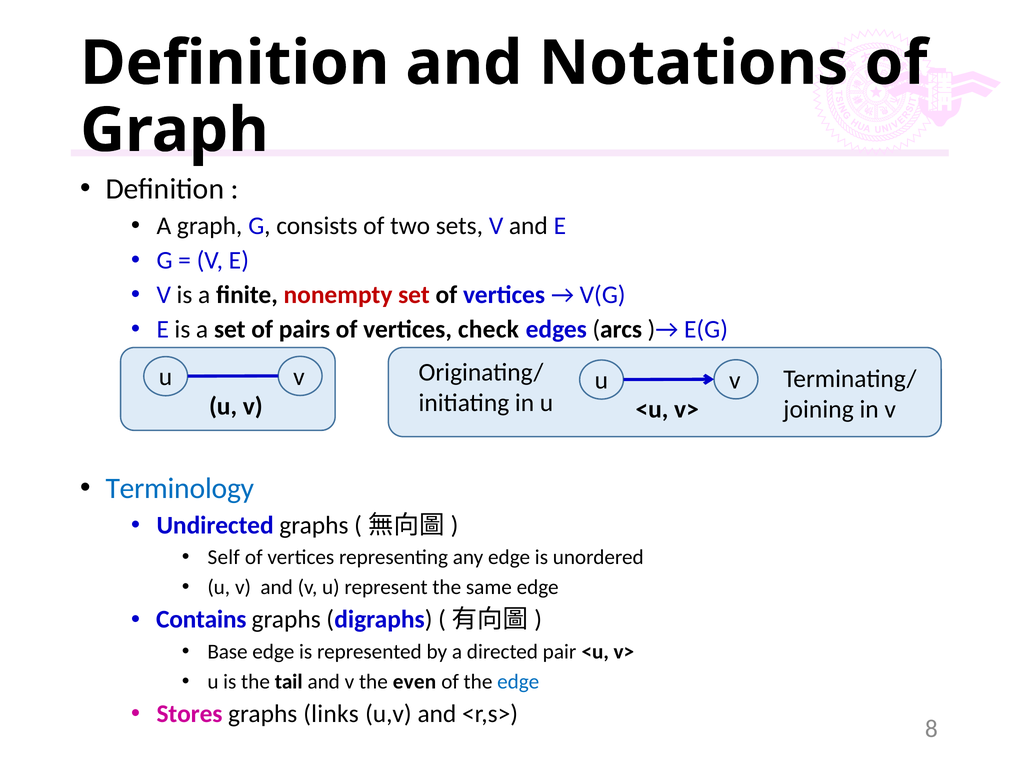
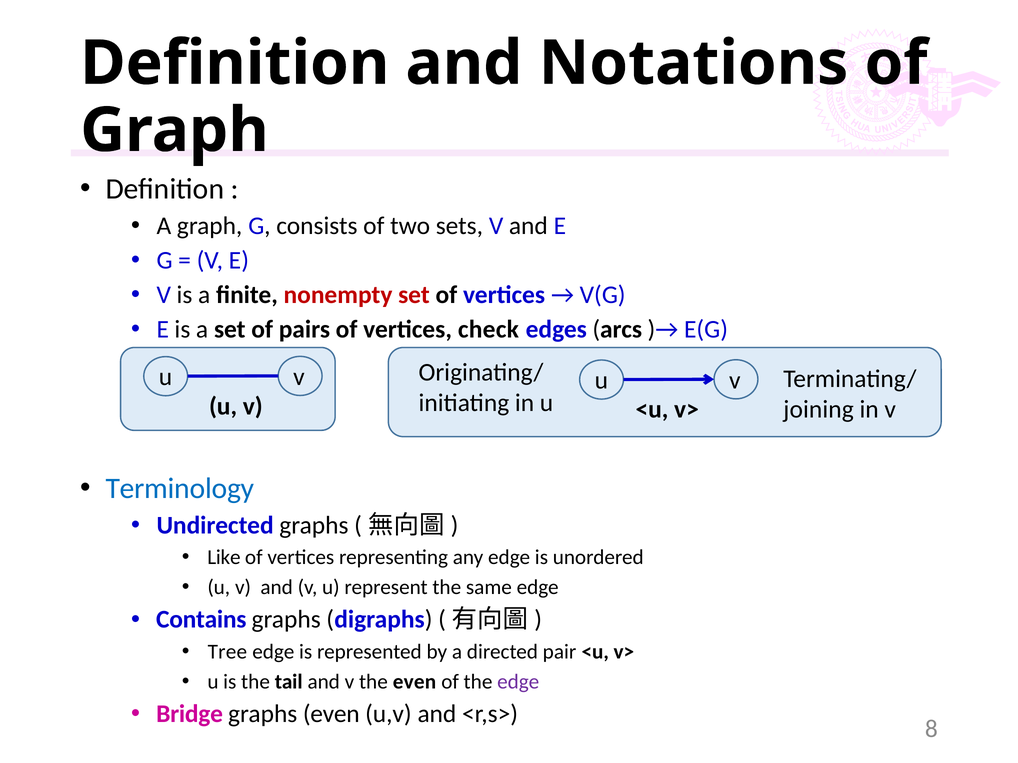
Self: Self -> Like (224, 558)
Base: Base -> Tree (227, 652)
edge colour: blue -> purple (518, 682)
Stores: Stores -> Bridge (190, 715)
graphs links: links -> even (331, 715)
